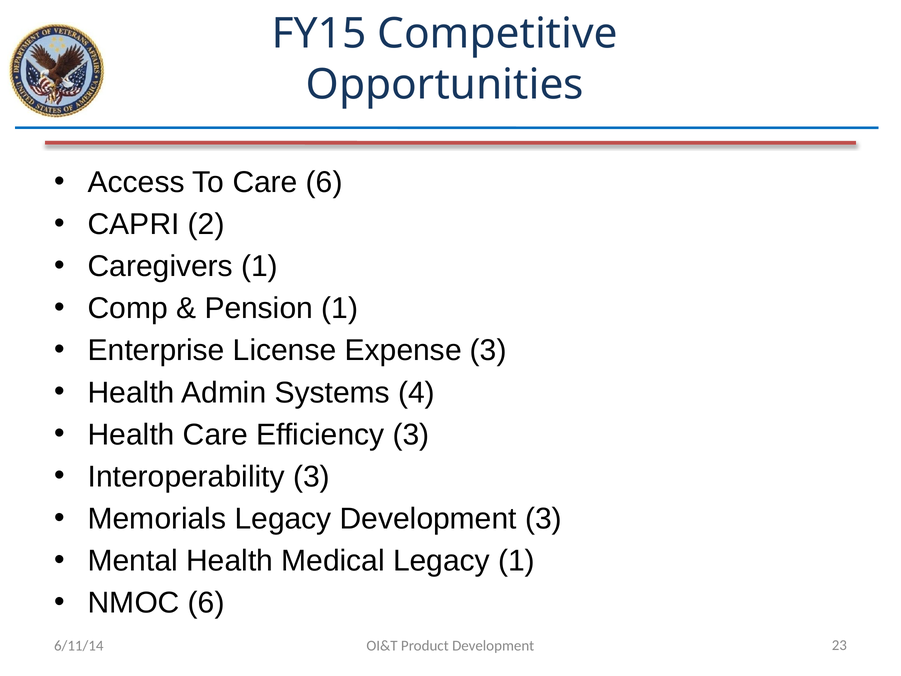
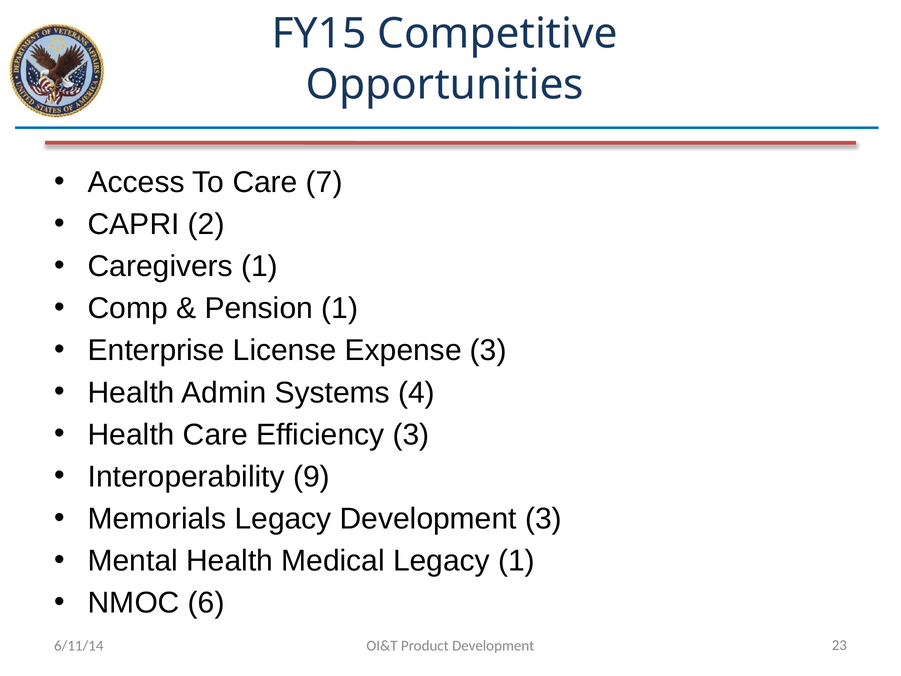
Care 6: 6 -> 7 (324, 182)
Interoperability 3: 3 -> 9 (311, 477)
